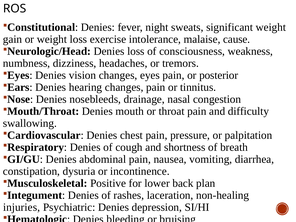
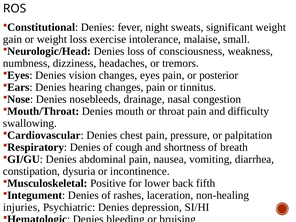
cause: cause -> small (237, 39)
plan: plan -> fifth (206, 183)
